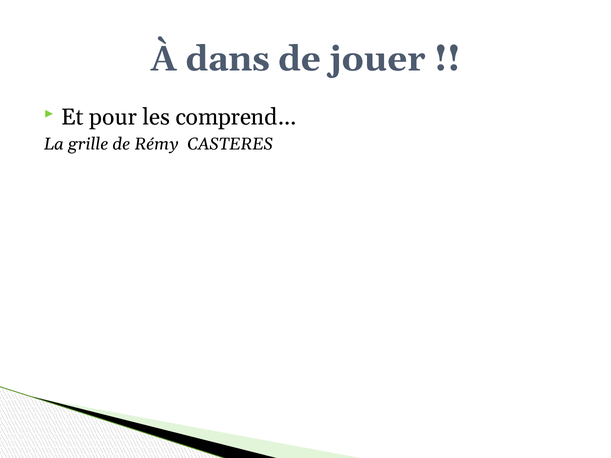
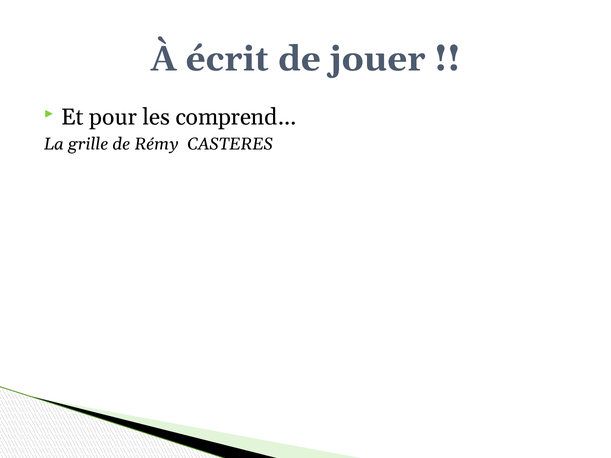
dans: dans -> écrit (227, 59)
